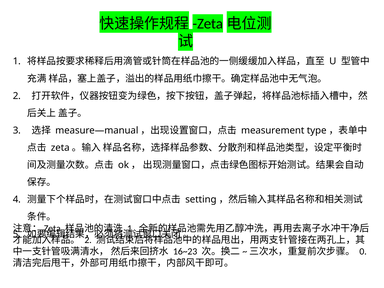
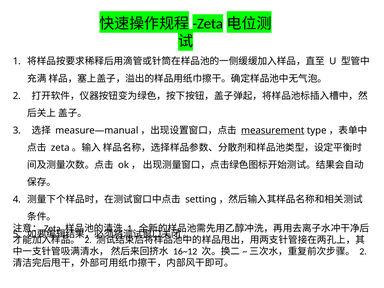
measurement underline: none -> present (273, 130)
16~23: 16~23 -> 16~12 (185, 251)
0: 0 -> 2 (363, 251)
